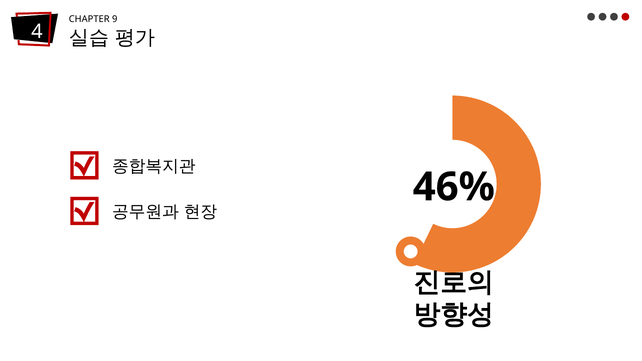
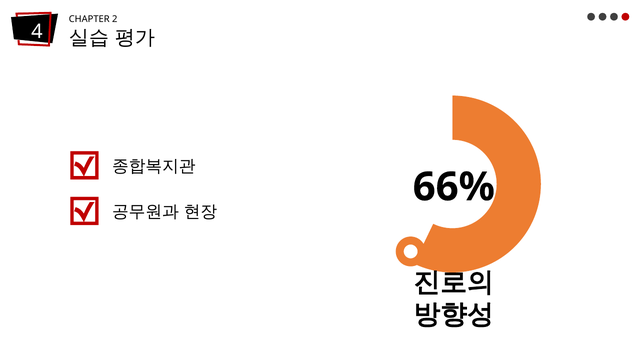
9: 9 -> 2 (115, 19)
46%: 46% -> 66% (454, 187)
